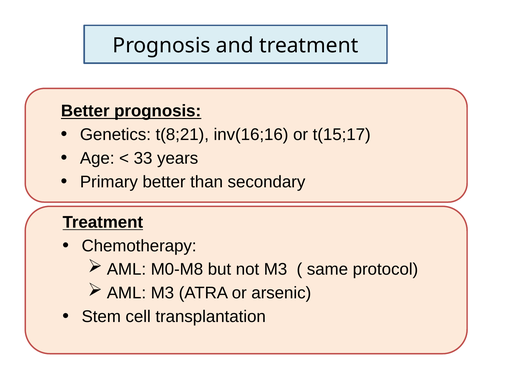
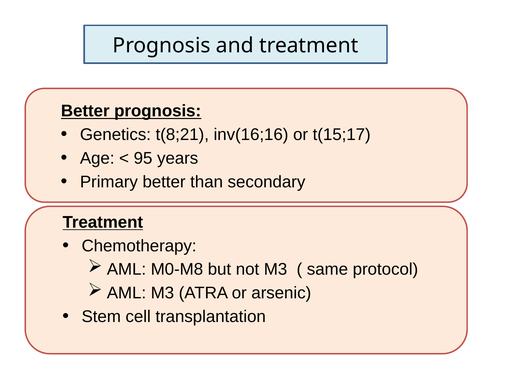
33: 33 -> 95 (143, 158)
